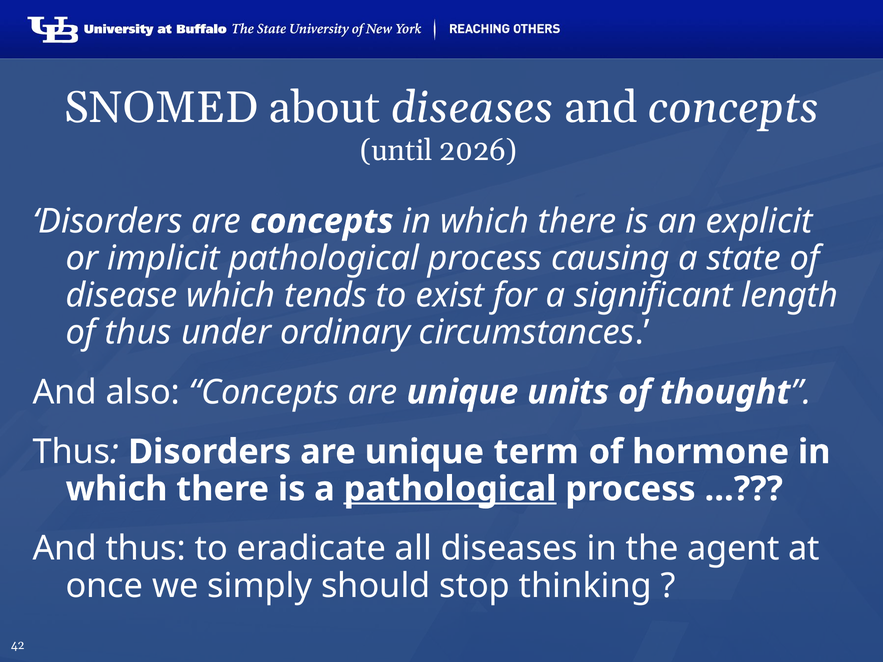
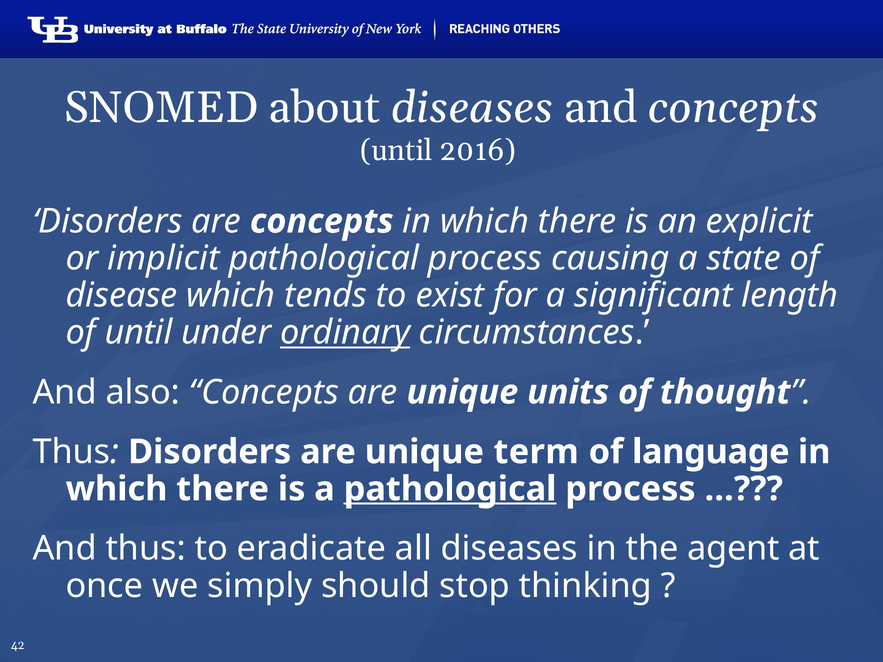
2026: 2026 -> 2016 (478, 151)
of thus: thus -> until (139, 333)
ordinary underline: none -> present (345, 333)
hormone: hormone -> language (711, 452)
